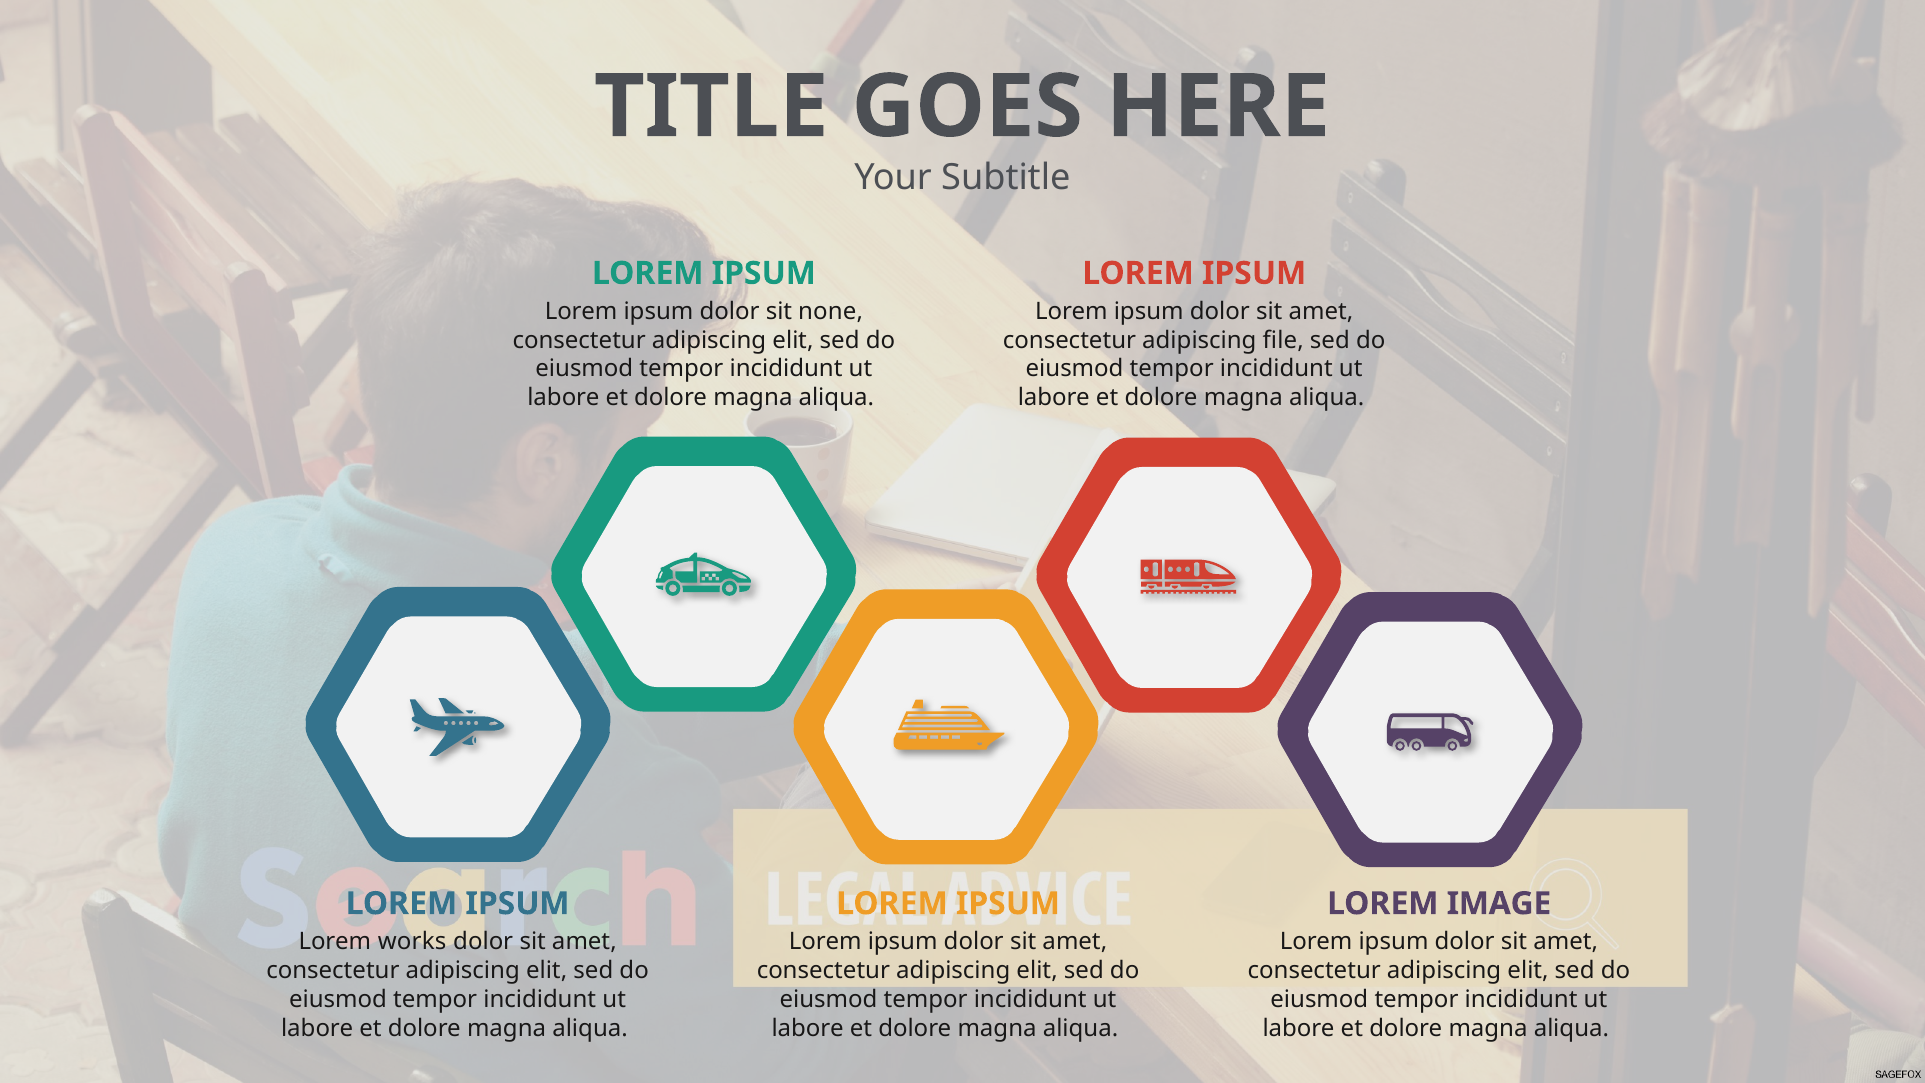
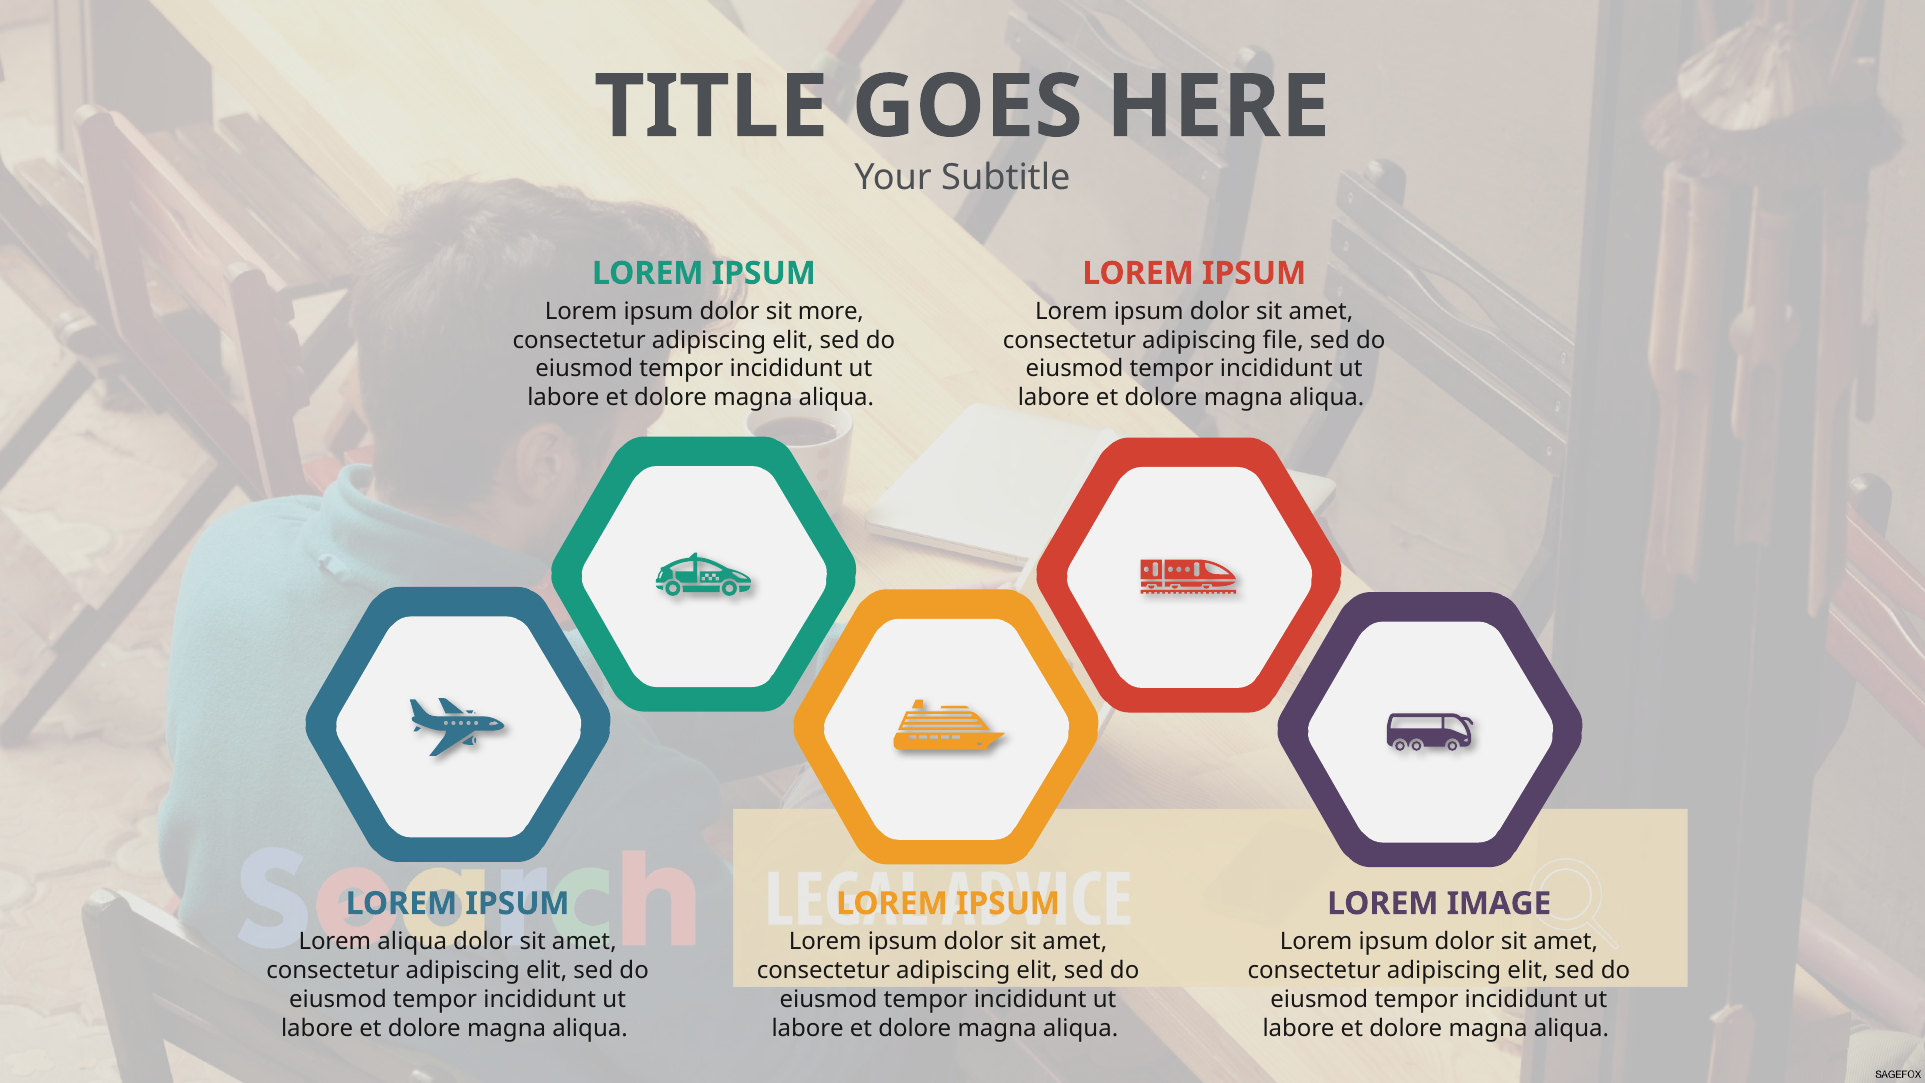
none: none -> more (831, 311)
Lorem works: works -> aliqua (412, 941)
